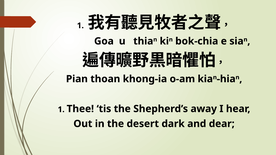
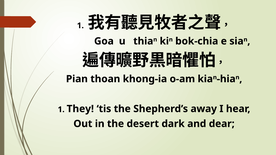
Thee: Thee -> They (80, 109)
